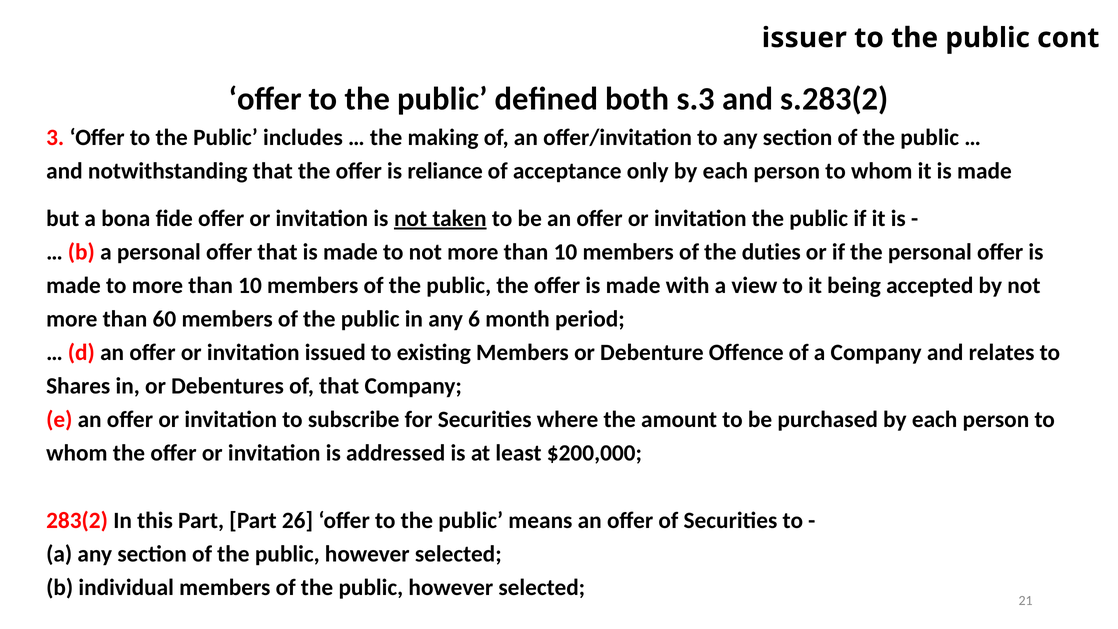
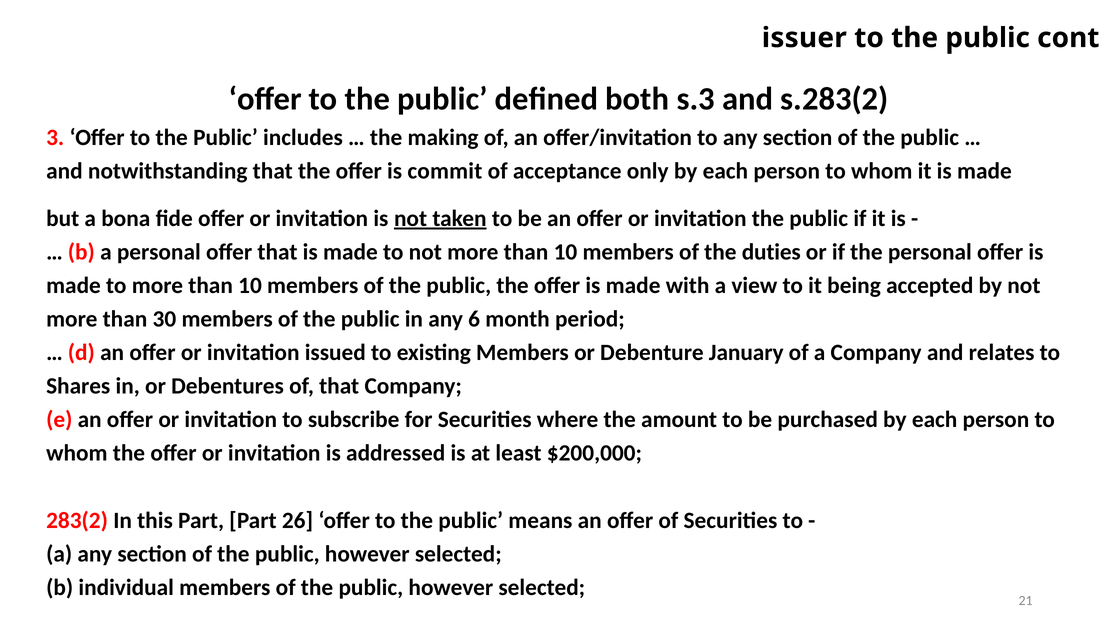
reliance: reliance -> commit (445, 171)
60: 60 -> 30 (164, 319)
Offence: Offence -> January (746, 353)
